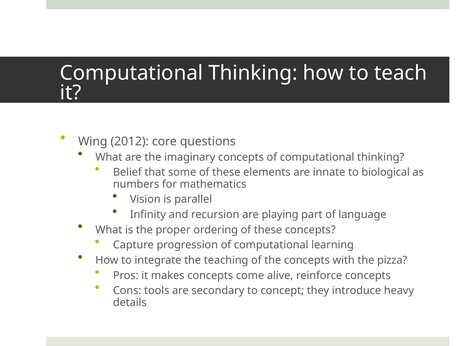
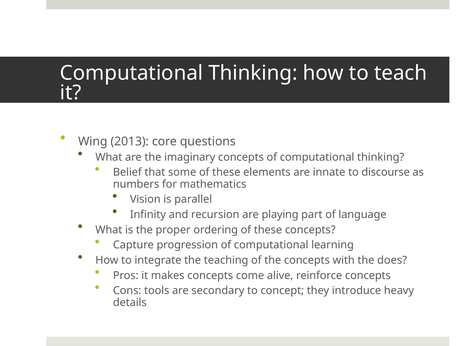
2012: 2012 -> 2013 (130, 141)
biological: biological -> discourse (386, 172)
pizza: pizza -> does (392, 260)
